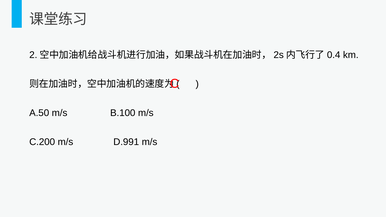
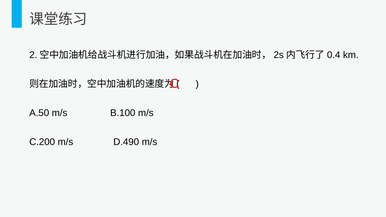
D.991: D.991 -> D.490 (126, 142)
